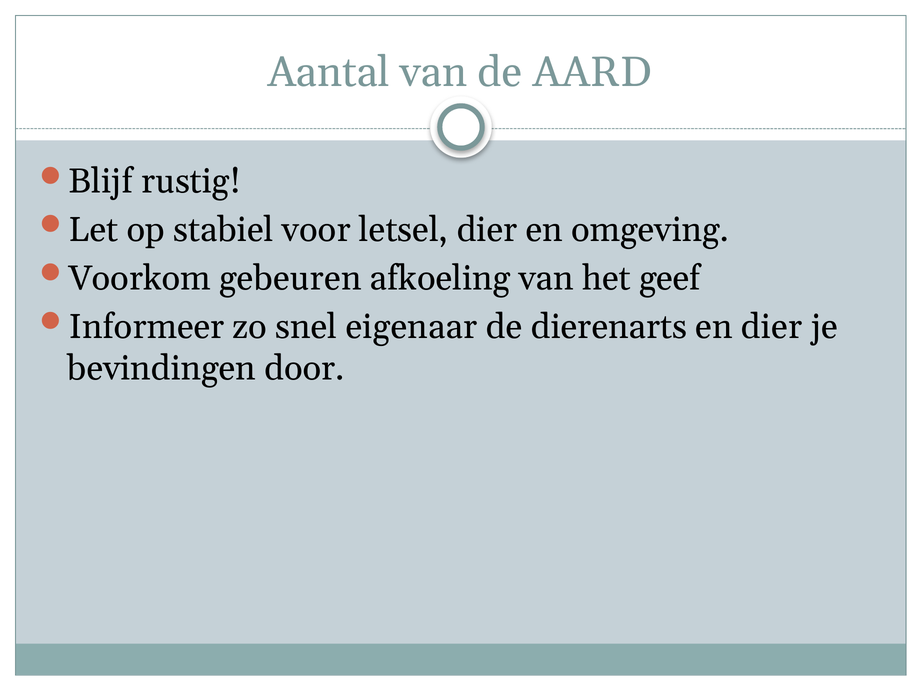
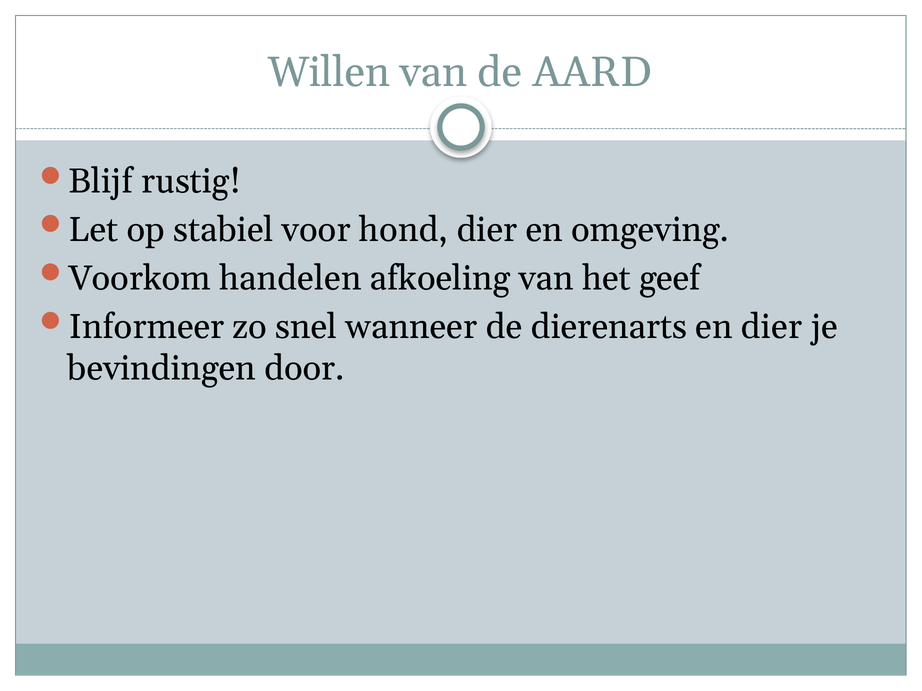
Aantal: Aantal -> Willen (329, 73)
letsel: letsel -> hond (403, 230)
gebeuren: gebeuren -> handelen (290, 279)
eigenaar: eigenaar -> wanneer (411, 327)
